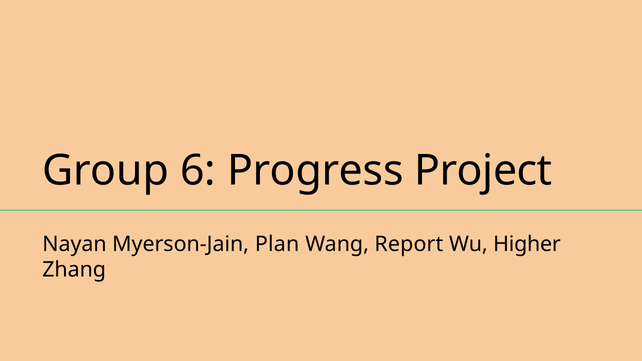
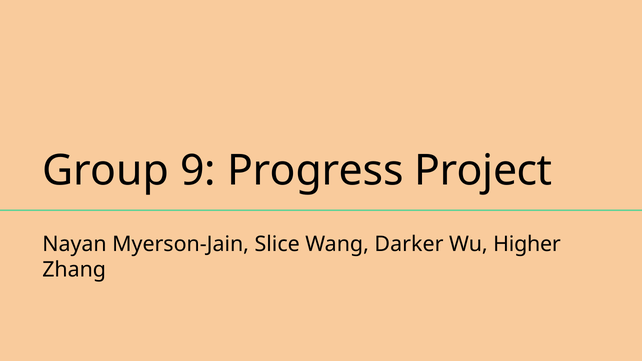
6: 6 -> 9 (198, 171)
Plan: Plan -> Slice (277, 244)
Report: Report -> Darker (409, 244)
